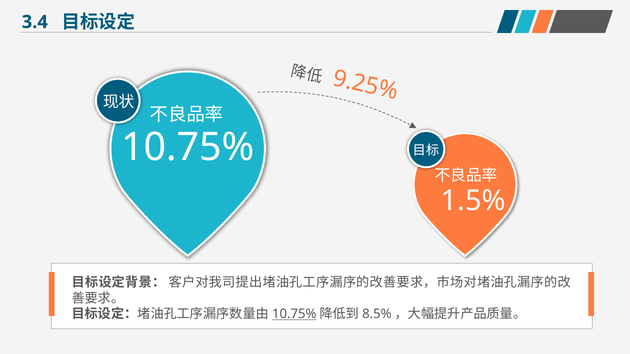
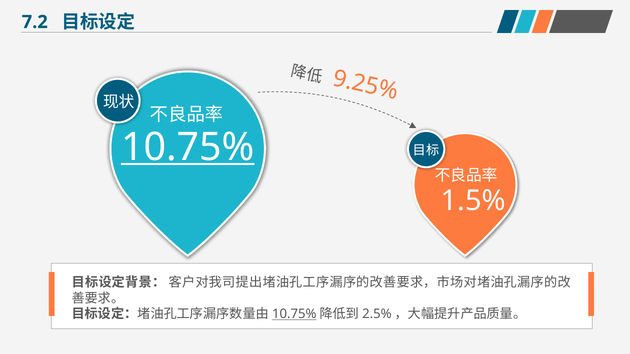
3.4: 3.4 -> 7.2 (35, 22)
10.75% underline: none -> present (188, 147)
8.5%: 8.5% -> 2.5% (377, 314)
